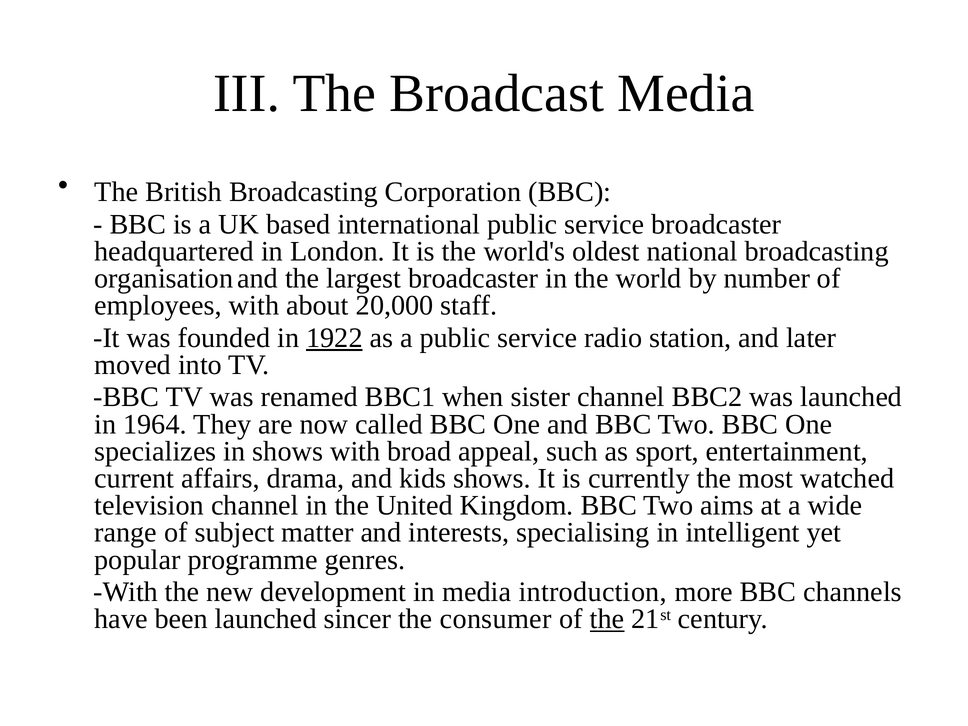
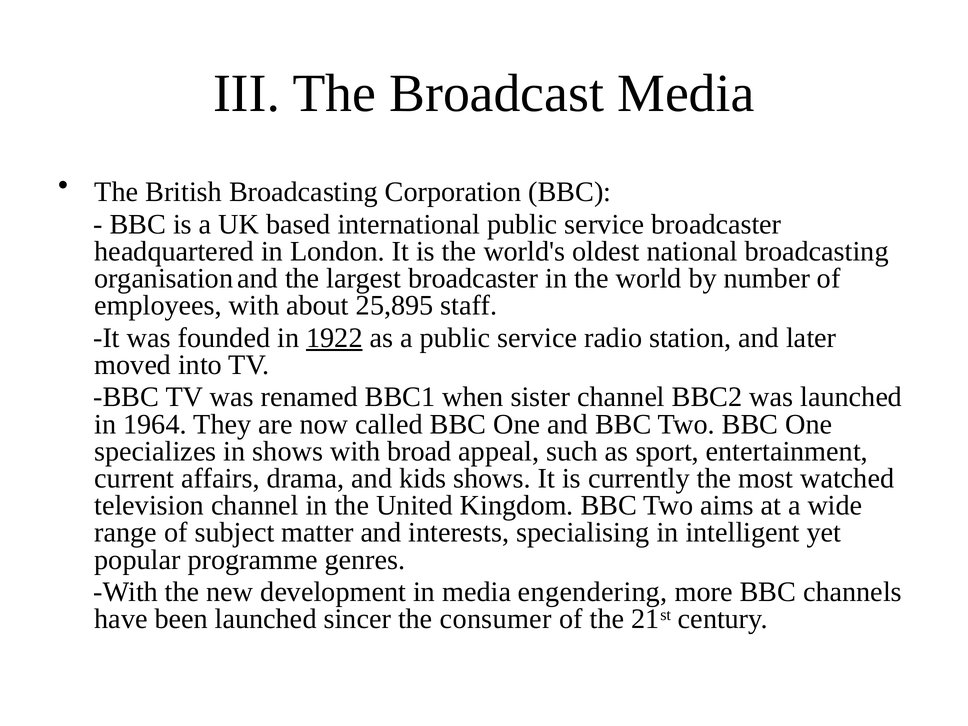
20,000: 20,000 -> 25,895 (395, 306)
introduction: introduction -> engendering (593, 592)
the underline: present -> none (607, 619)
